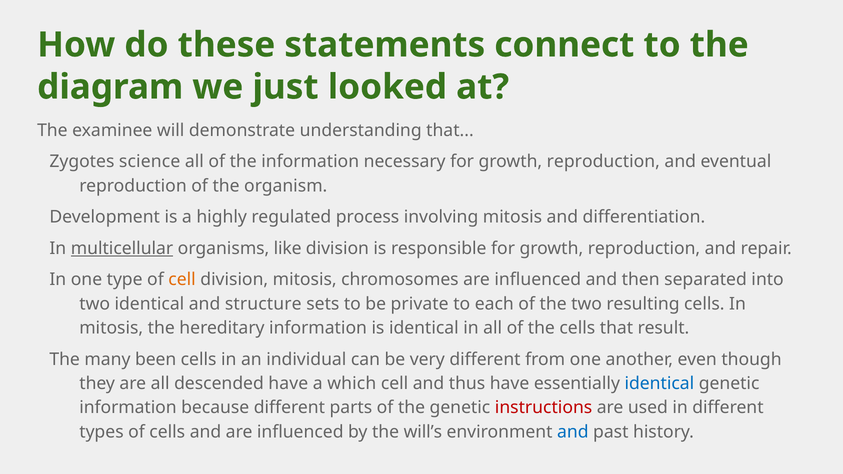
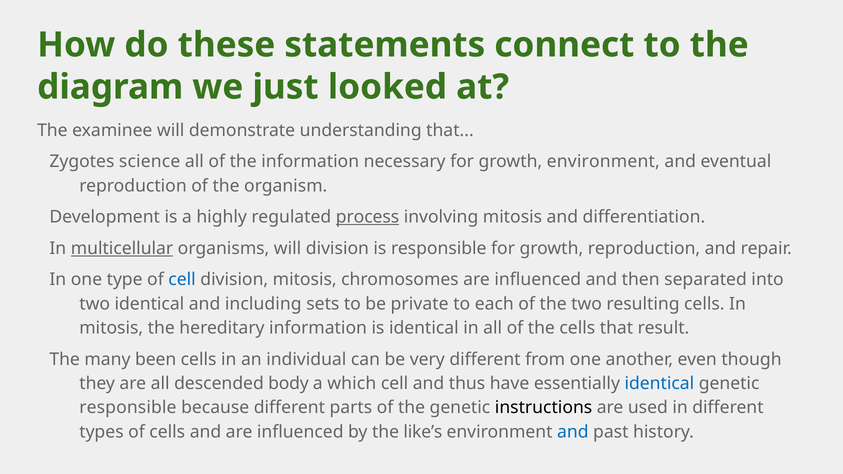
necessary for growth reproduction: reproduction -> environment (603, 162)
process underline: none -> present (367, 217)
organisms like: like -> will (288, 248)
cell colour: orange -> blue (182, 280)
structure: structure -> including (263, 304)
descended have: have -> body (288, 384)
information: information -> responsible (128, 408)
instructions colour: red -> black (544, 408)
will’s: will’s -> like’s (423, 432)
